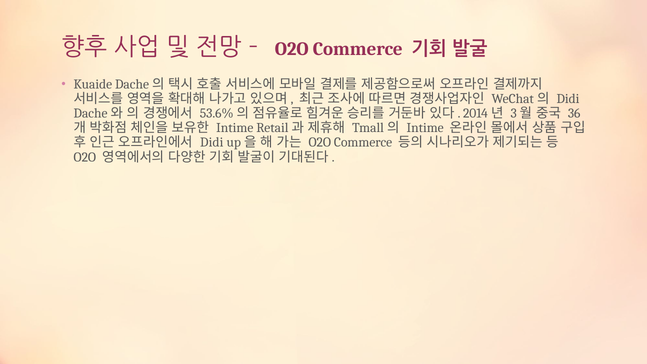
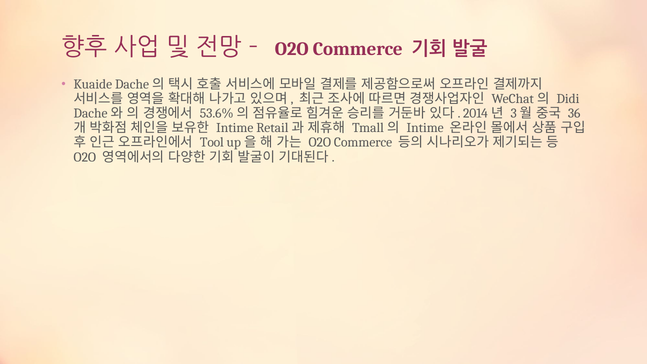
Didi: Didi -> Tool (212, 142)
